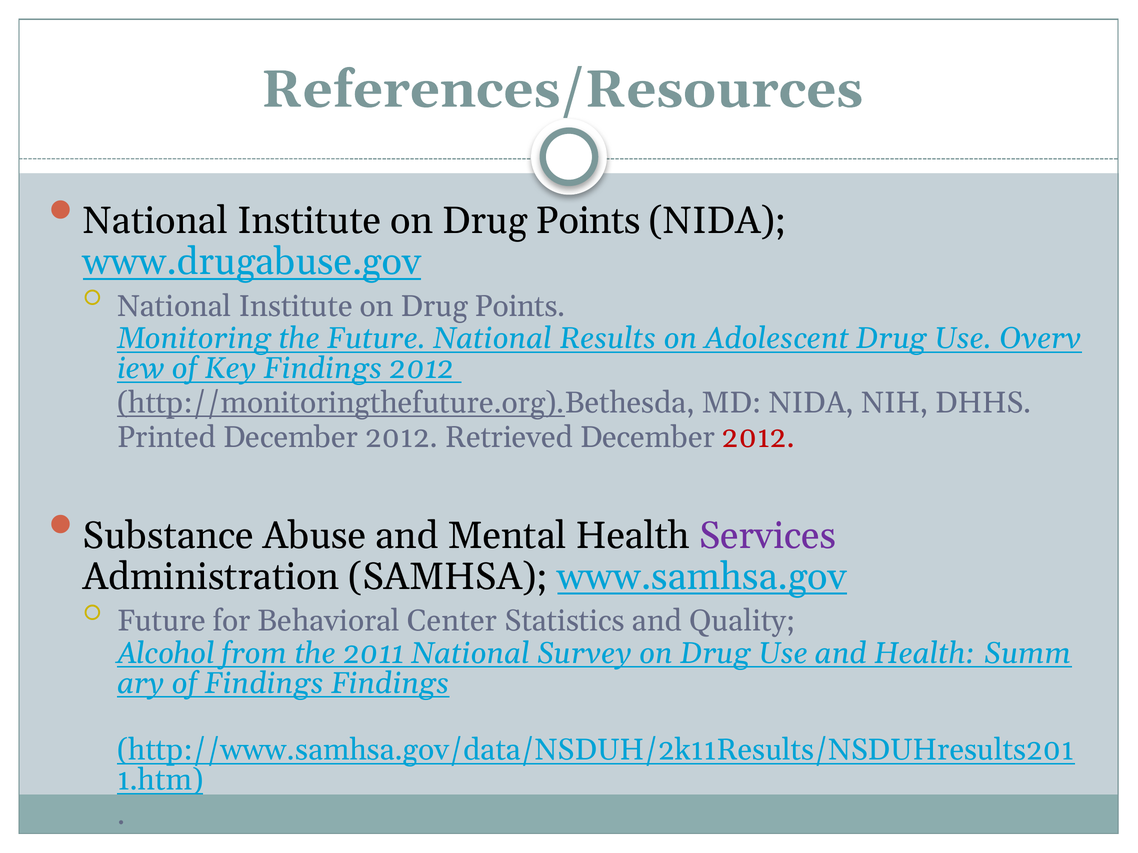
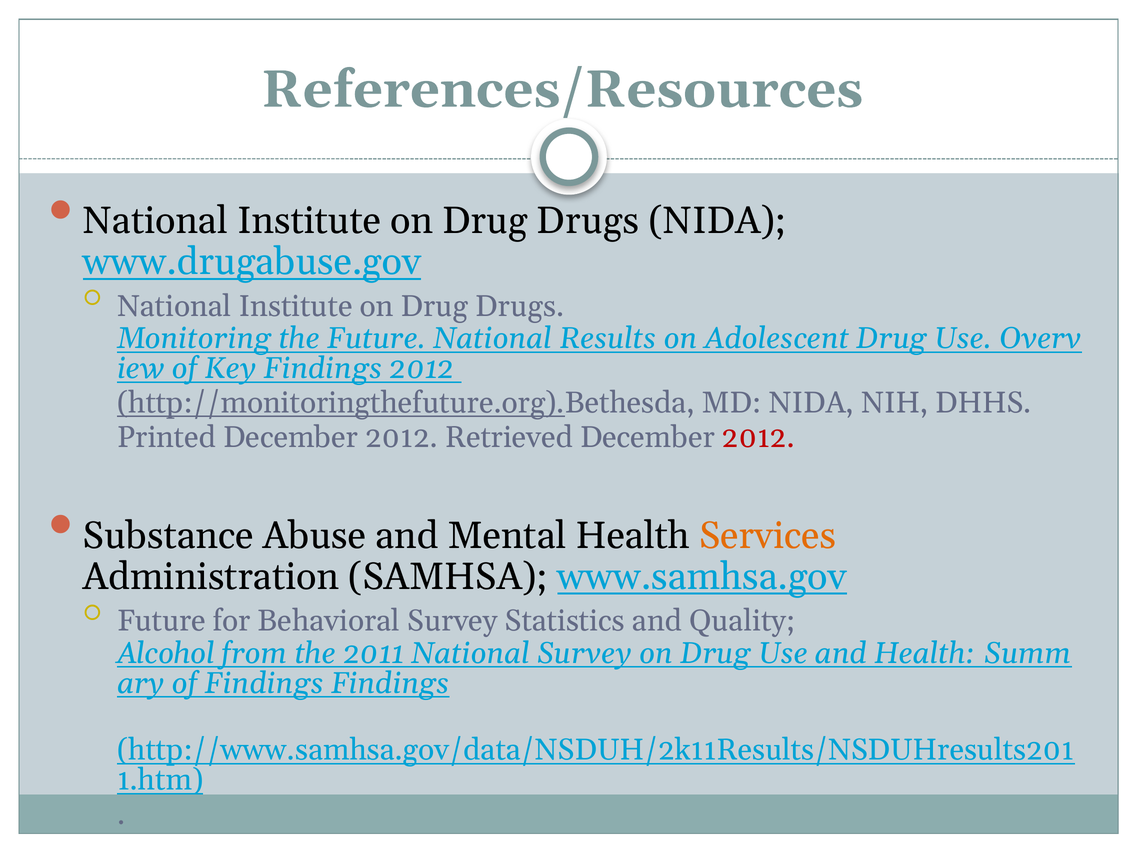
Points: Points -> Drugs (588, 221)
Points: Points -> Drugs (520, 306)
Services colour: purple -> orange (768, 536)
Behavioral Center: Center -> Survey (452, 621)
